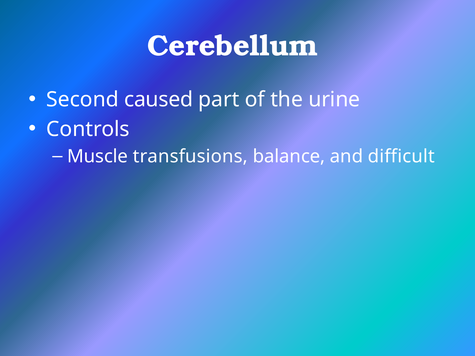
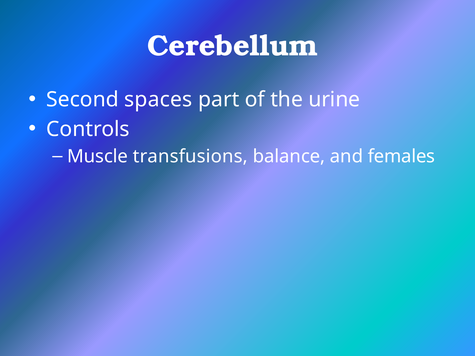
caused: caused -> spaces (158, 100)
difficult: difficult -> females (401, 156)
